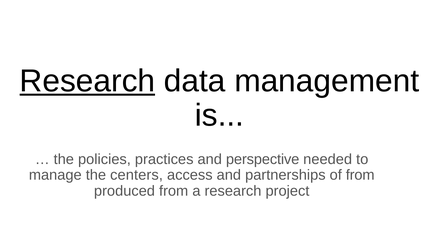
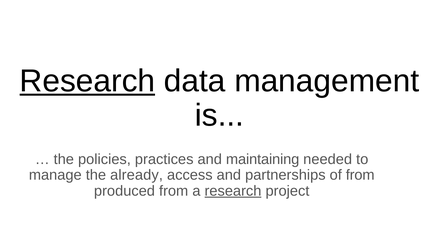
perspective: perspective -> maintaining (263, 159)
centers: centers -> already (137, 175)
research underline: none -> present (233, 191)
